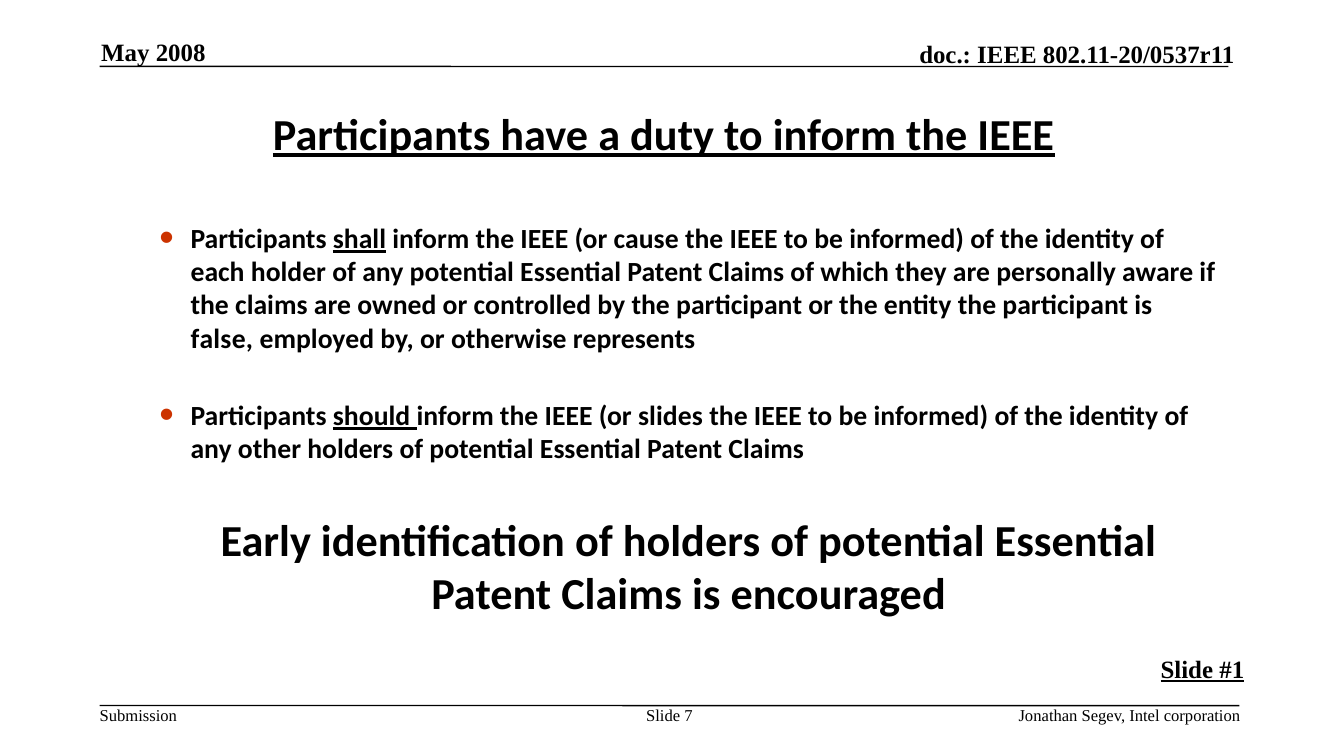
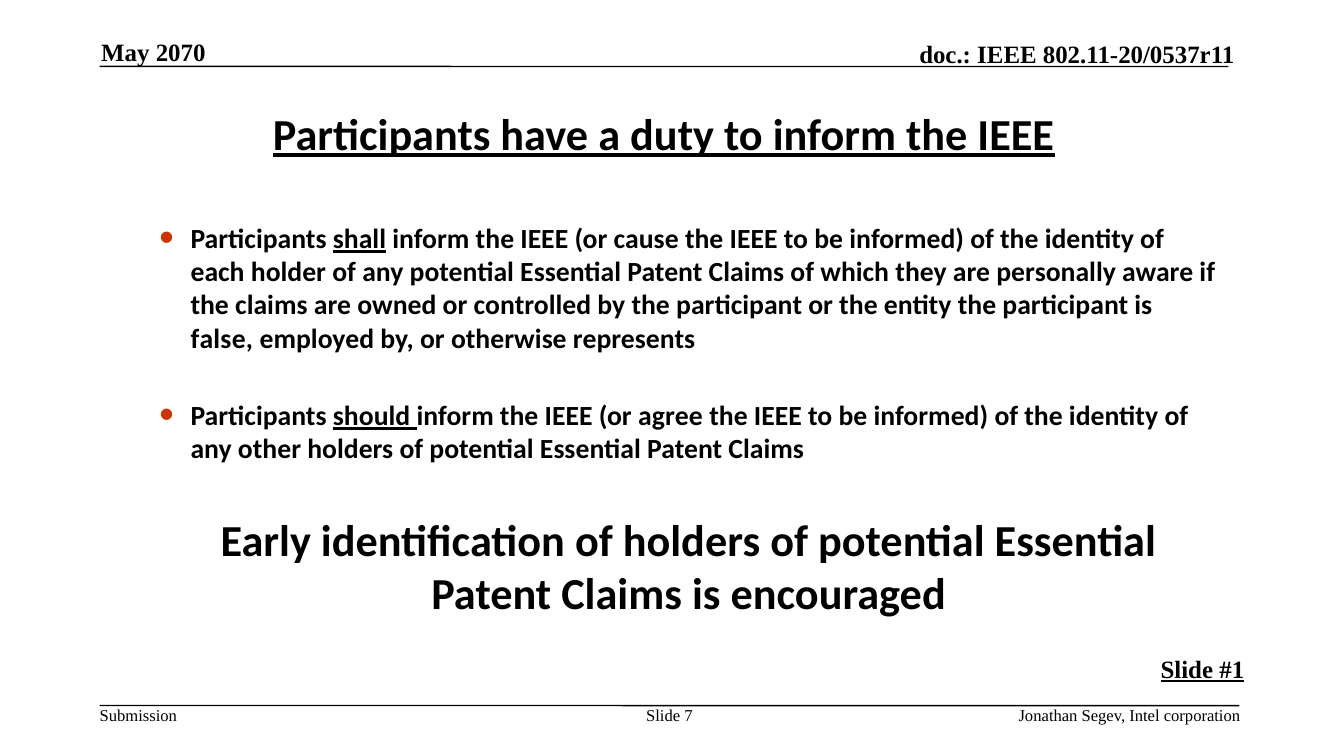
2008: 2008 -> 2070 (181, 53)
slides: slides -> agree (671, 416)
